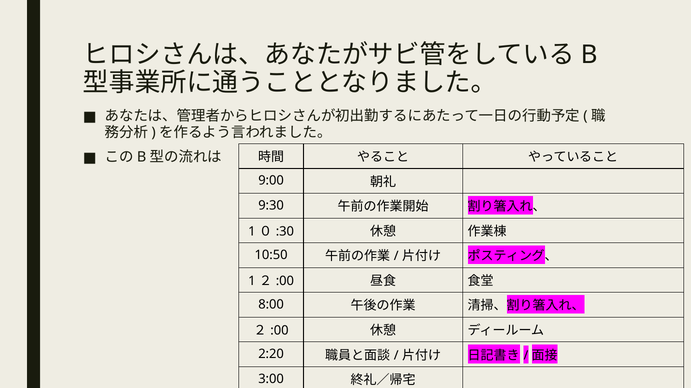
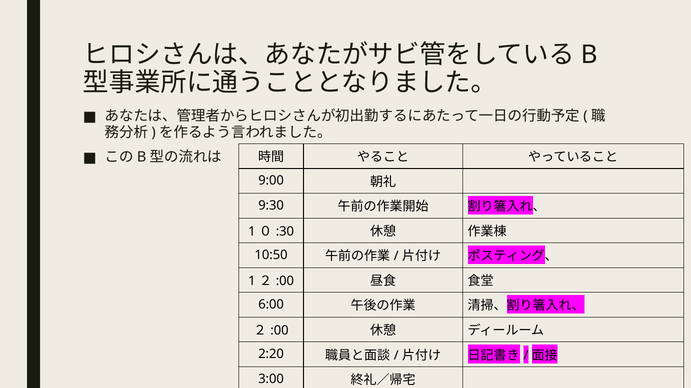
8:00: 8:00 -> 6:00 (271, 305)
